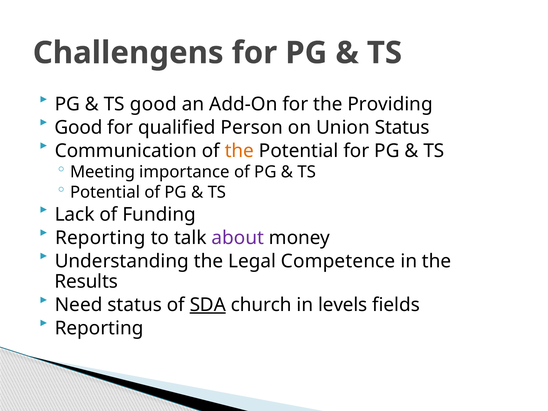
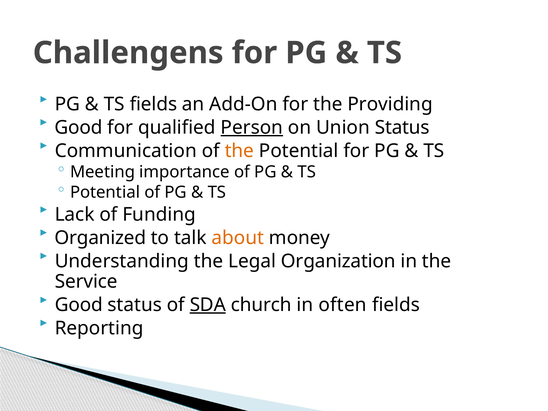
TS good: good -> fields (153, 104)
Person underline: none -> present (252, 127)
Reporting: Reporting -> Organized (100, 238)
about colour: purple -> orange (238, 238)
Competence: Competence -> Organization (338, 261)
Results: Results -> Service (86, 282)
Need: Need -> Good (79, 305)
levels: levels -> often (343, 305)
